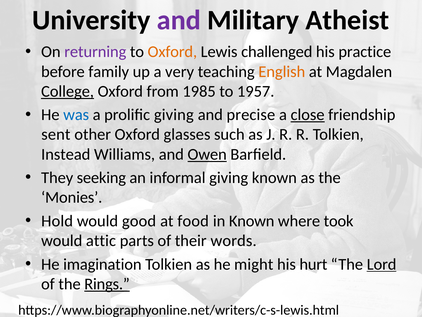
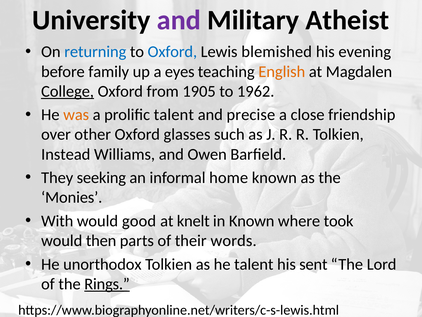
returning colour: purple -> blue (95, 52)
Oxford colour: orange -> blue (172, 52)
challenged: challenged -> blemished (277, 52)
practice: practice -> evening (365, 52)
very: very -> eyes (180, 71)
1985: 1985 -> 1905 (199, 91)
1957: 1957 -> 1962 (256, 91)
was colour: blue -> orange (76, 115)
prolific giving: giving -> talent (174, 115)
close underline: present -> none (308, 115)
sent: sent -> over (56, 134)
Owen underline: present -> none (207, 154)
informal giving: giving -> home (229, 178)
Hold: Hold -> With (57, 221)
food: food -> knelt (193, 221)
attic: attic -> then (101, 240)
imagination: imagination -> unorthodox (102, 264)
he might: might -> talent (254, 264)
hurt: hurt -> sent (313, 264)
Lord underline: present -> none (382, 264)
